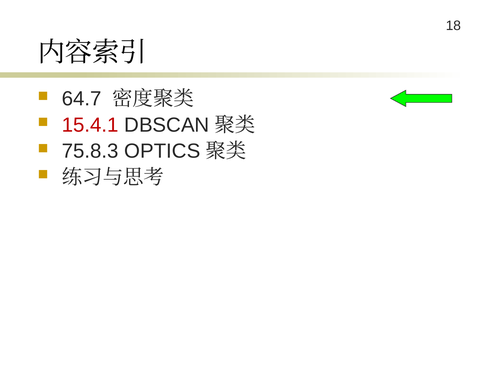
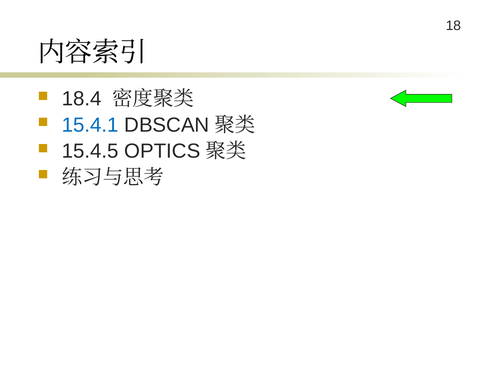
64.7: 64.7 -> 18.4 (82, 99)
15.4.1 colour: red -> blue (90, 125)
75.8.3: 75.8.3 -> 15.4.5 (90, 151)
